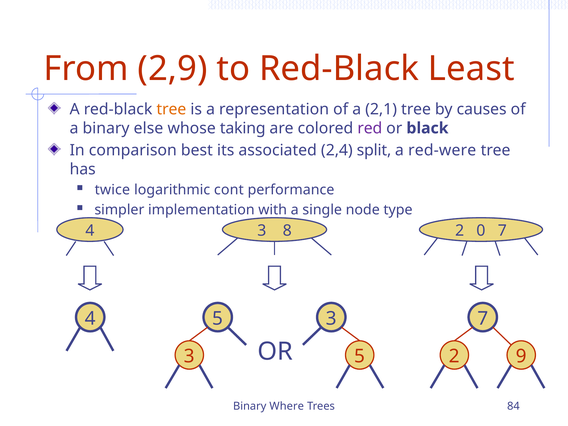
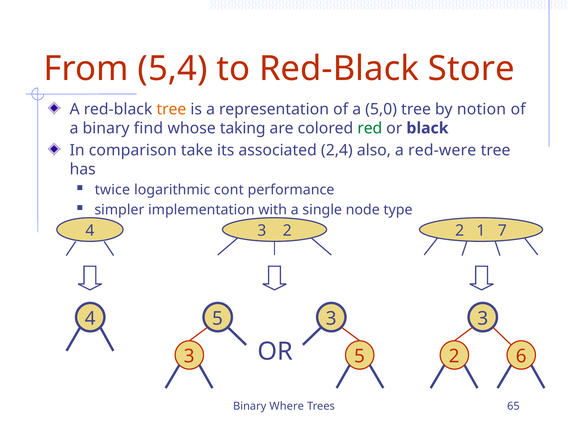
2,9: 2,9 -> 5,4 (173, 69)
Least: Least -> Store (471, 69)
2,1: 2,1 -> 5,0 (381, 109)
causes: causes -> notion (481, 109)
else: else -> find (148, 128)
red colour: purple -> green (370, 128)
best: best -> take (197, 150)
split: split -> also (374, 150)
8: 8 -> 2 (287, 231)
0: 0 -> 1 (481, 231)
4 7: 7 -> 3 (483, 318)
9: 9 -> 6 (521, 356)
84: 84 -> 65 (513, 406)
